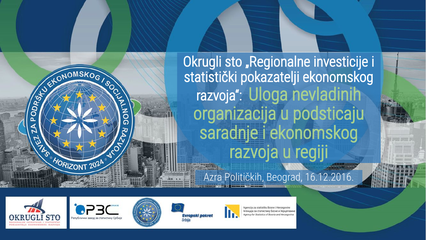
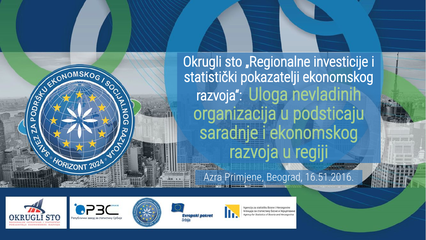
Političkih: Političkih -> Primjene (244, 177)
16.12.2016: 16.12.2016 -> 16.51.2016 (330, 177)
